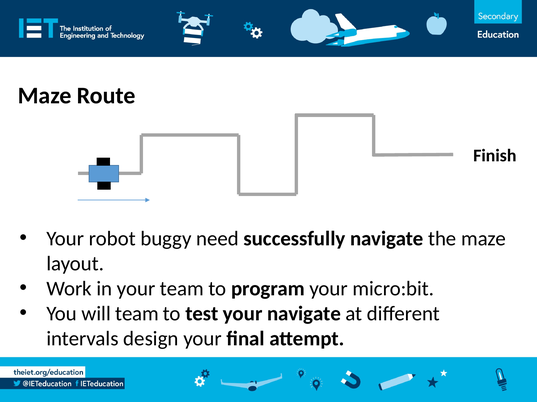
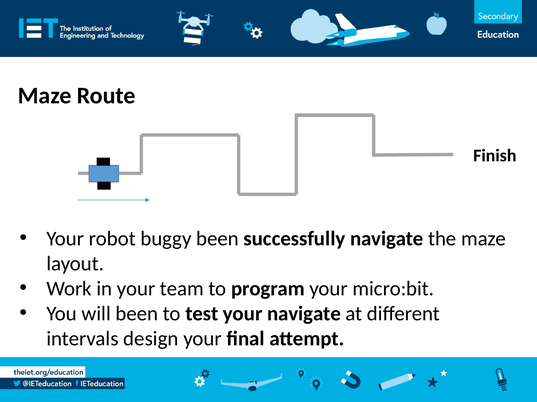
buggy need: need -> been (218, 239)
will team: team -> been (137, 314)
